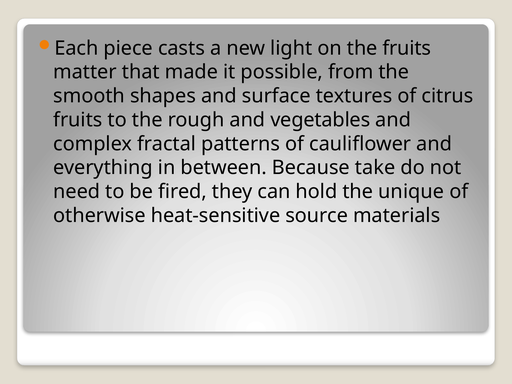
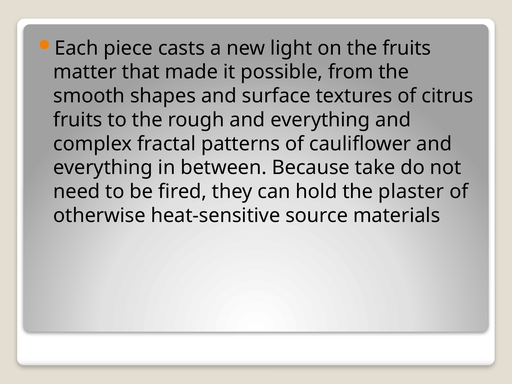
rough and vegetables: vegetables -> everything (320, 120)
unique: unique -> plaster (411, 192)
